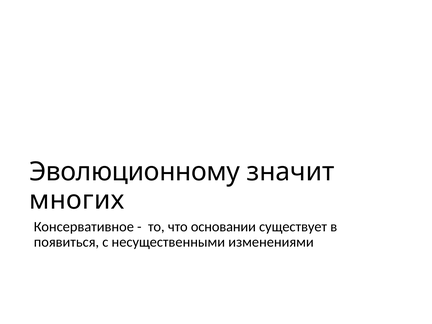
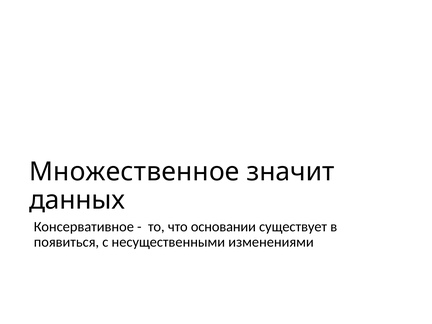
Эволюционному: Эволюционному -> Множественное (134, 172)
многих: многих -> данных (77, 200)
